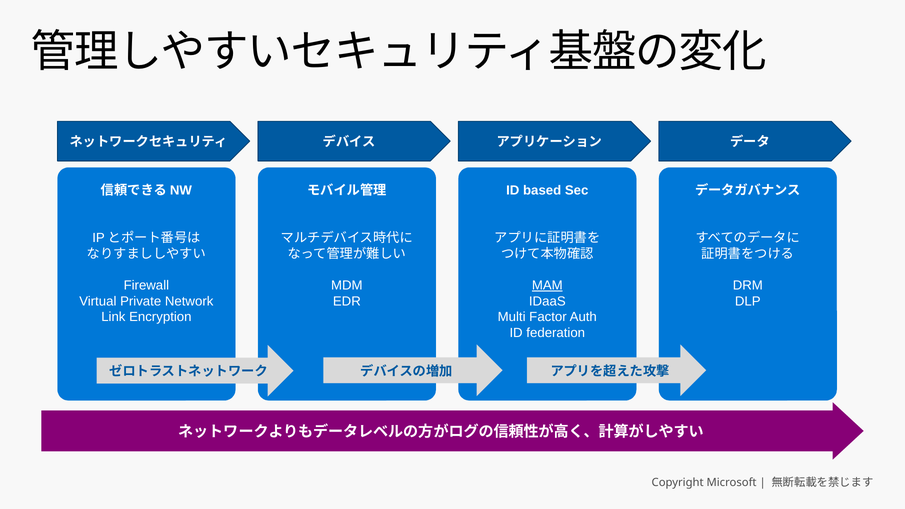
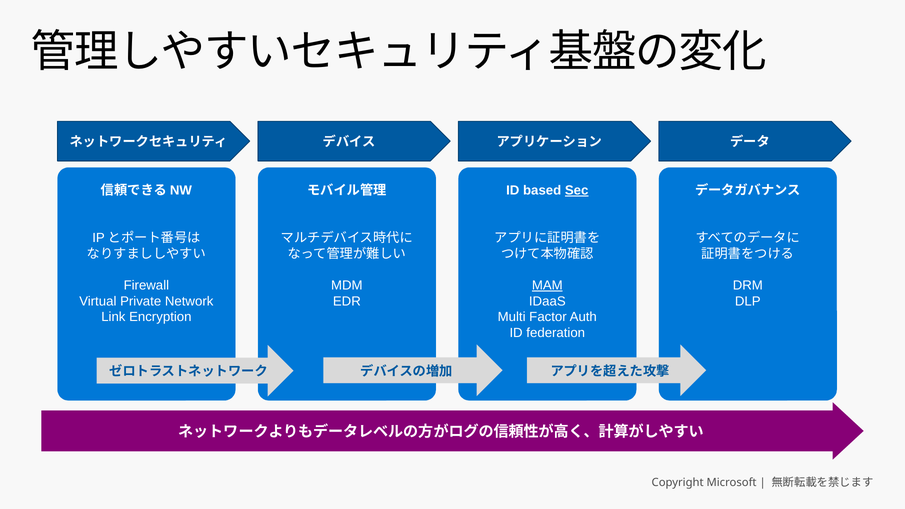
Sec underline: none -> present (577, 190)
